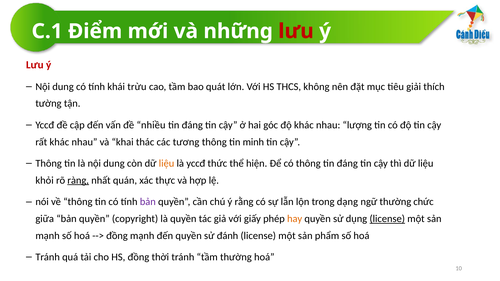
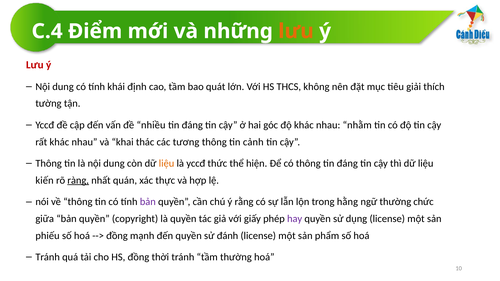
C.1: C.1 -> C.4 (47, 31)
lưu colour: red -> orange (296, 31)
trừu: trừu -> định (137, 87)
lượng: lượng -> nhằm (357, 125)
minh: minh -> cảnh (253, 142)
khỏi: khỏi -> kiến (45, 180)
dạng: dạng -> hằng (347, 202)
hay colour: orange -> purple (295, 219)
license underline: present -> none (387, 219)
mạnh: mạnh -> phiếu (48, 236)
